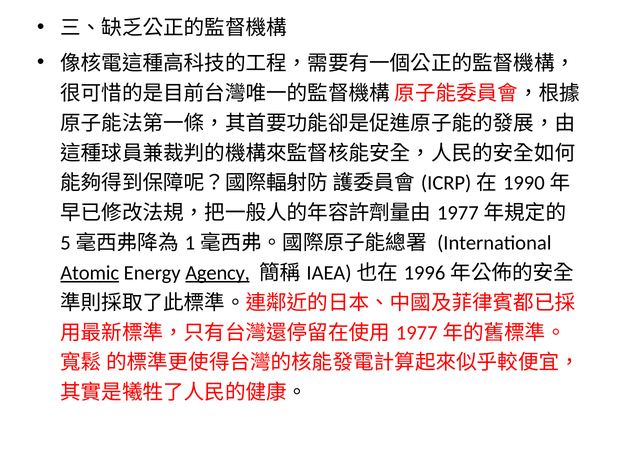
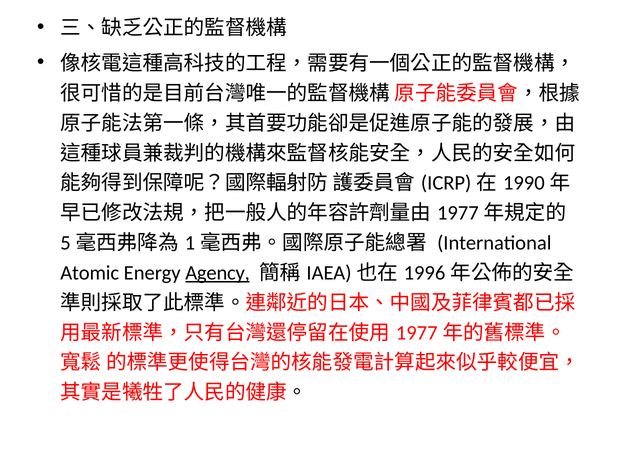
Atomic underline: present -> none (90, 273)
